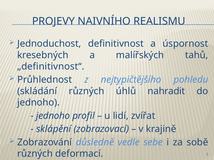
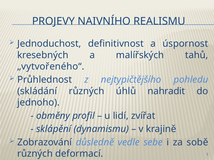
„definitivnost“: „definitivnost“ -> „vytvořeného“ (51, 67)
jednoho: jednoho -> obměny (53, 116)
zobrazovací: zobrazovací -> dynamismu (101, 129)
